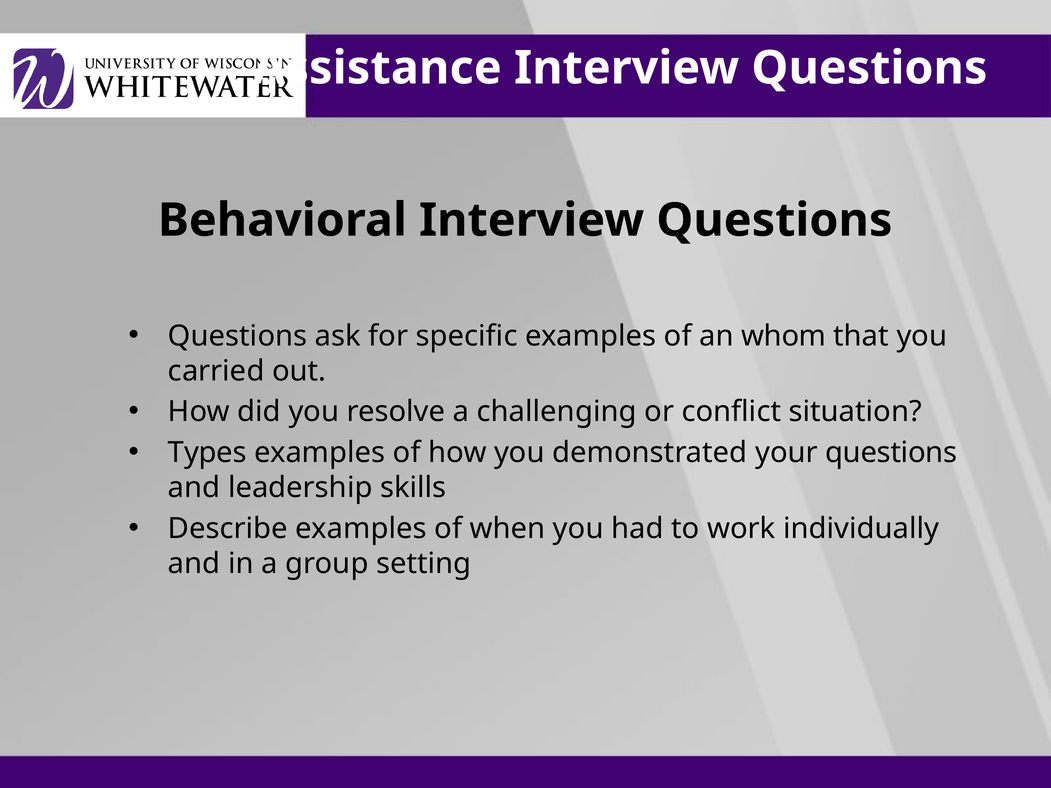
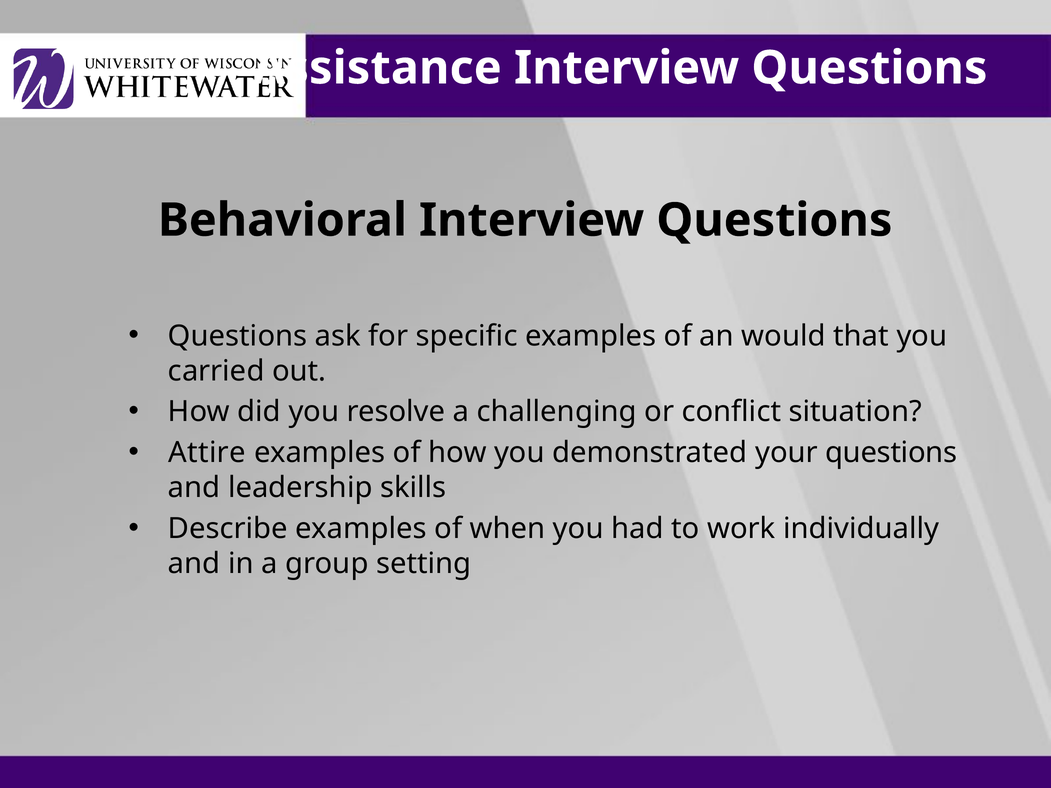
whom: whom -> would (783, 336)
Types: Types -> Attire (207, 453)
